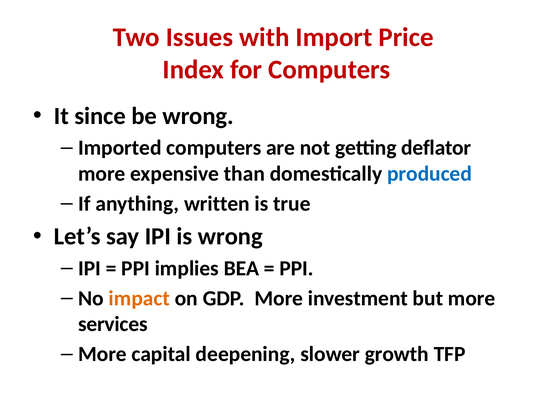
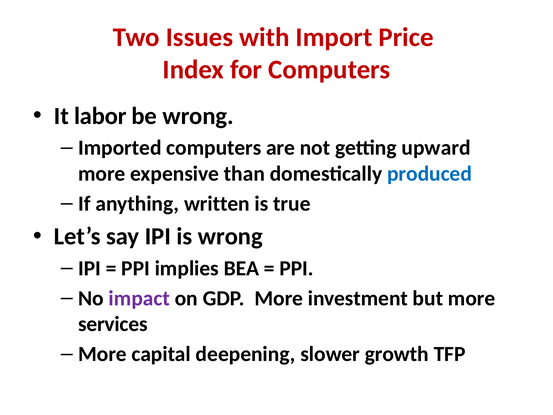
since: since -> labor (100, 116)
deflator: deflator -> upward (436, 148)
impact colour: orange -> purple (139, 298)
